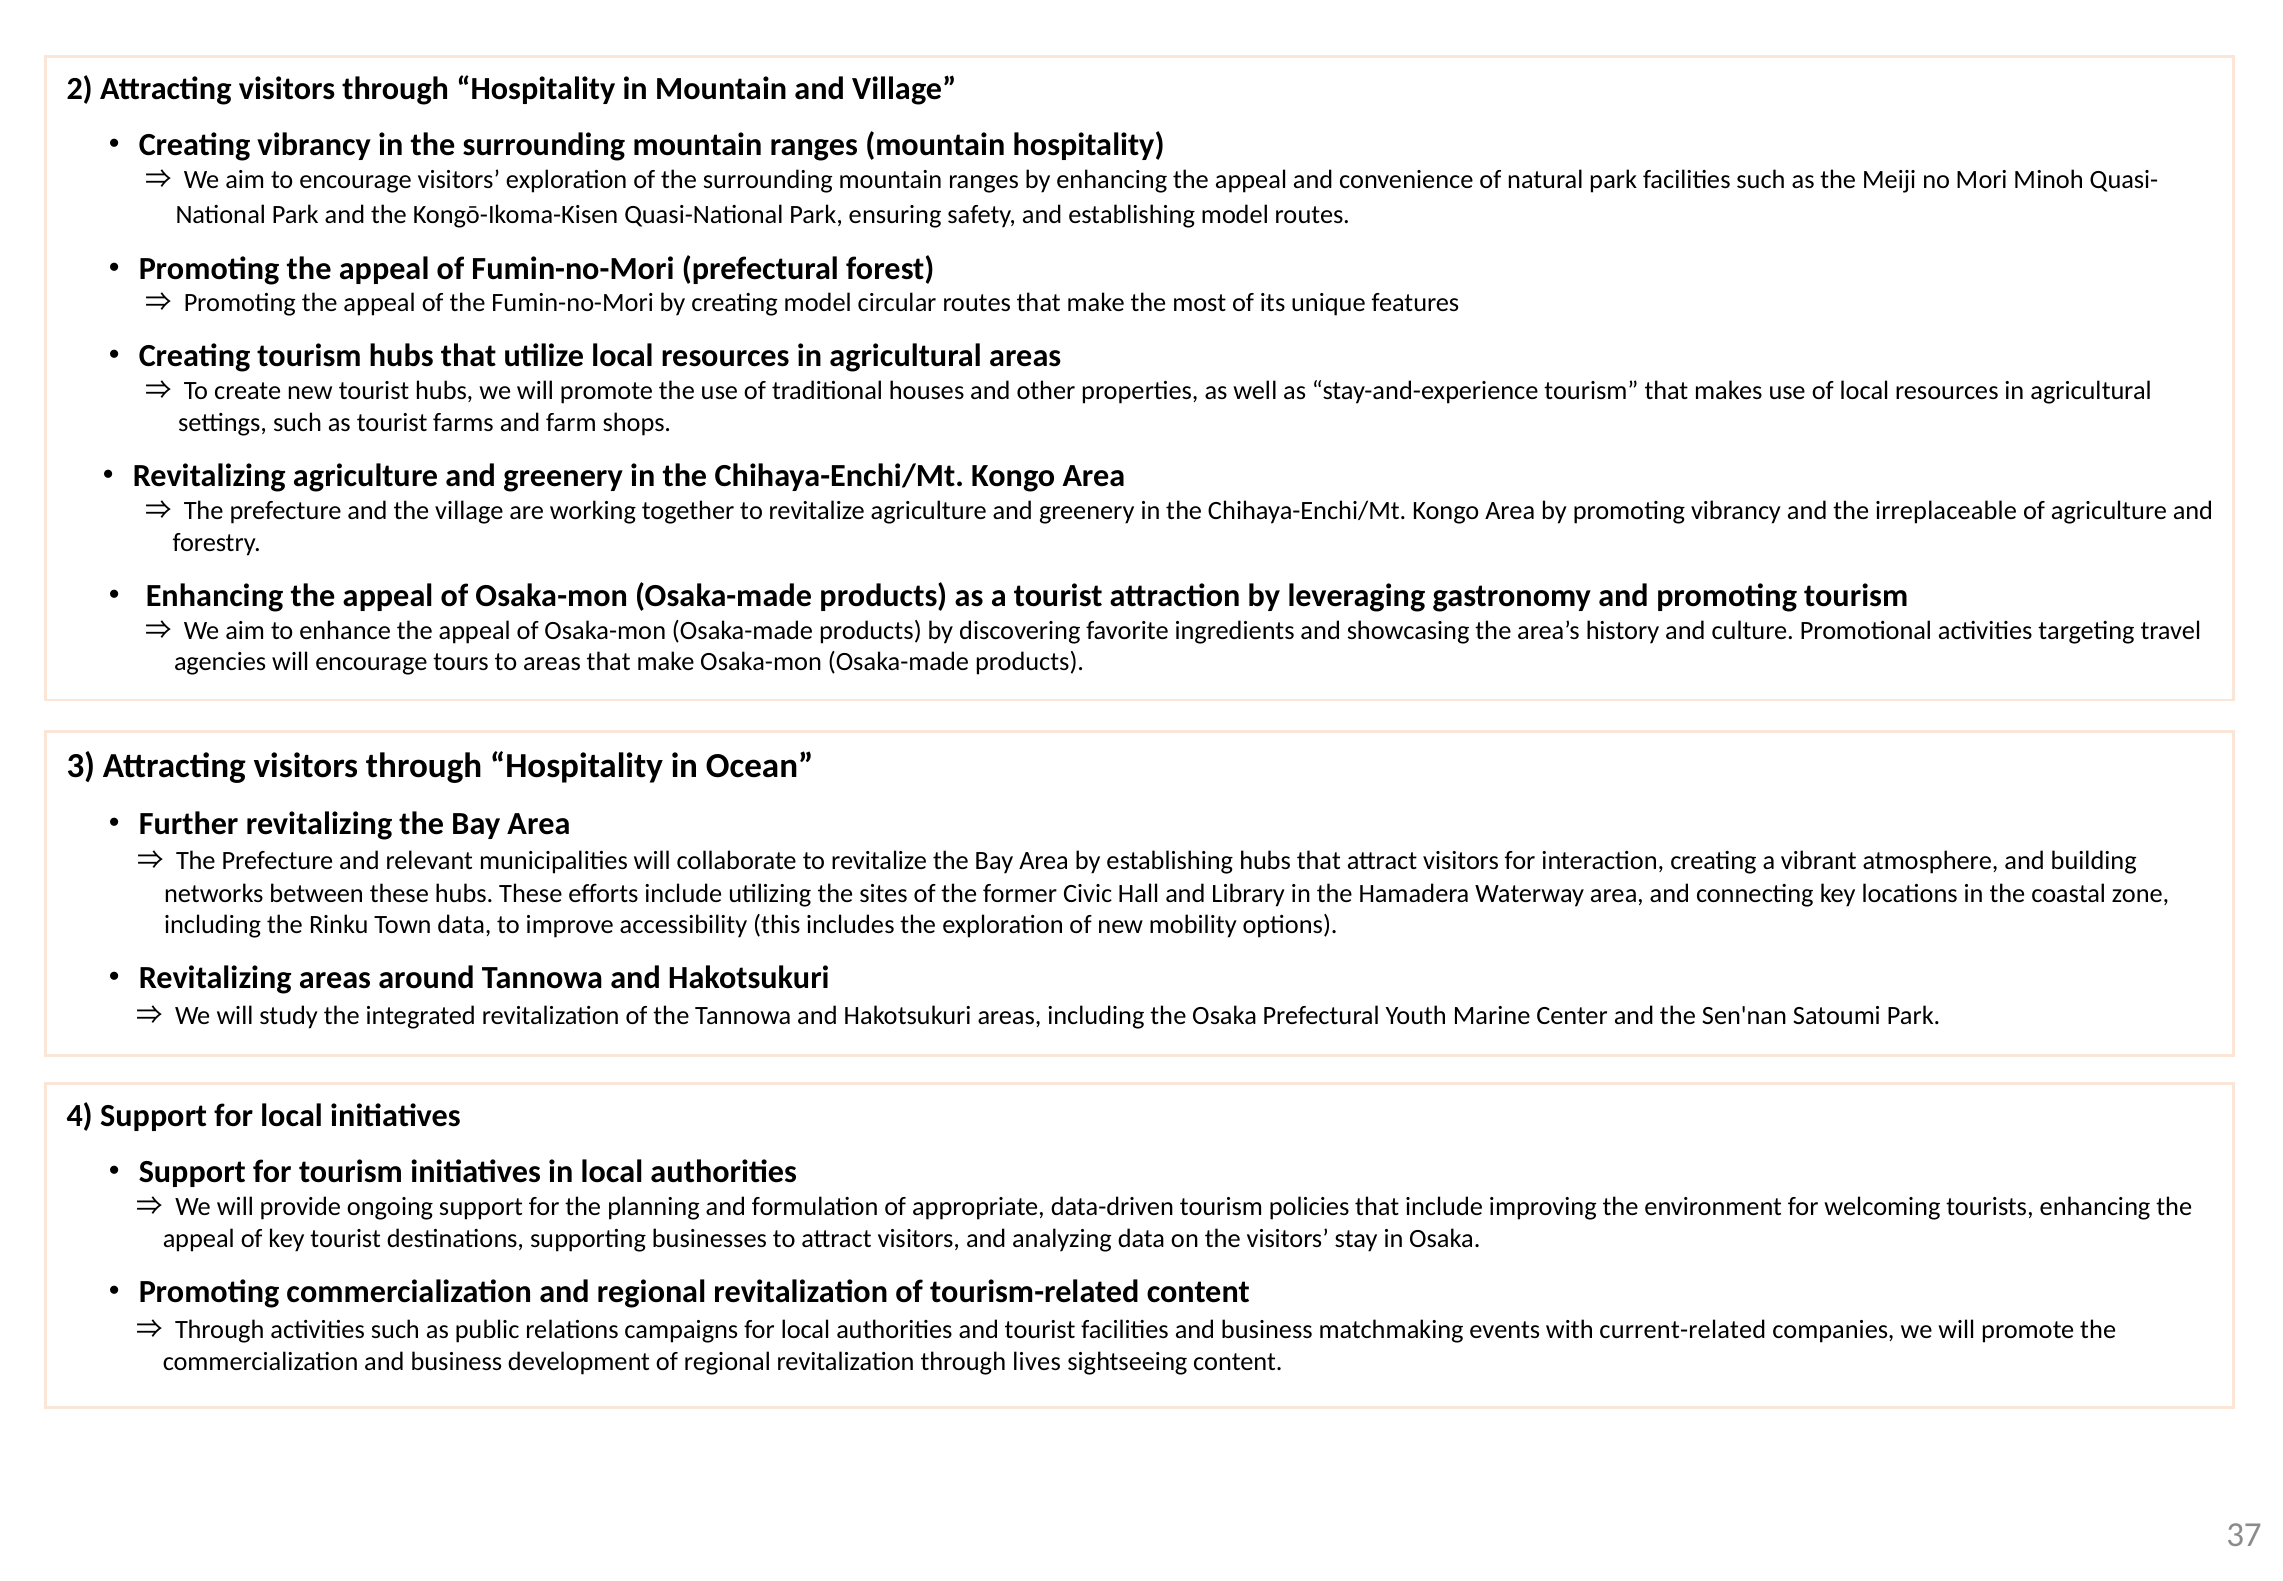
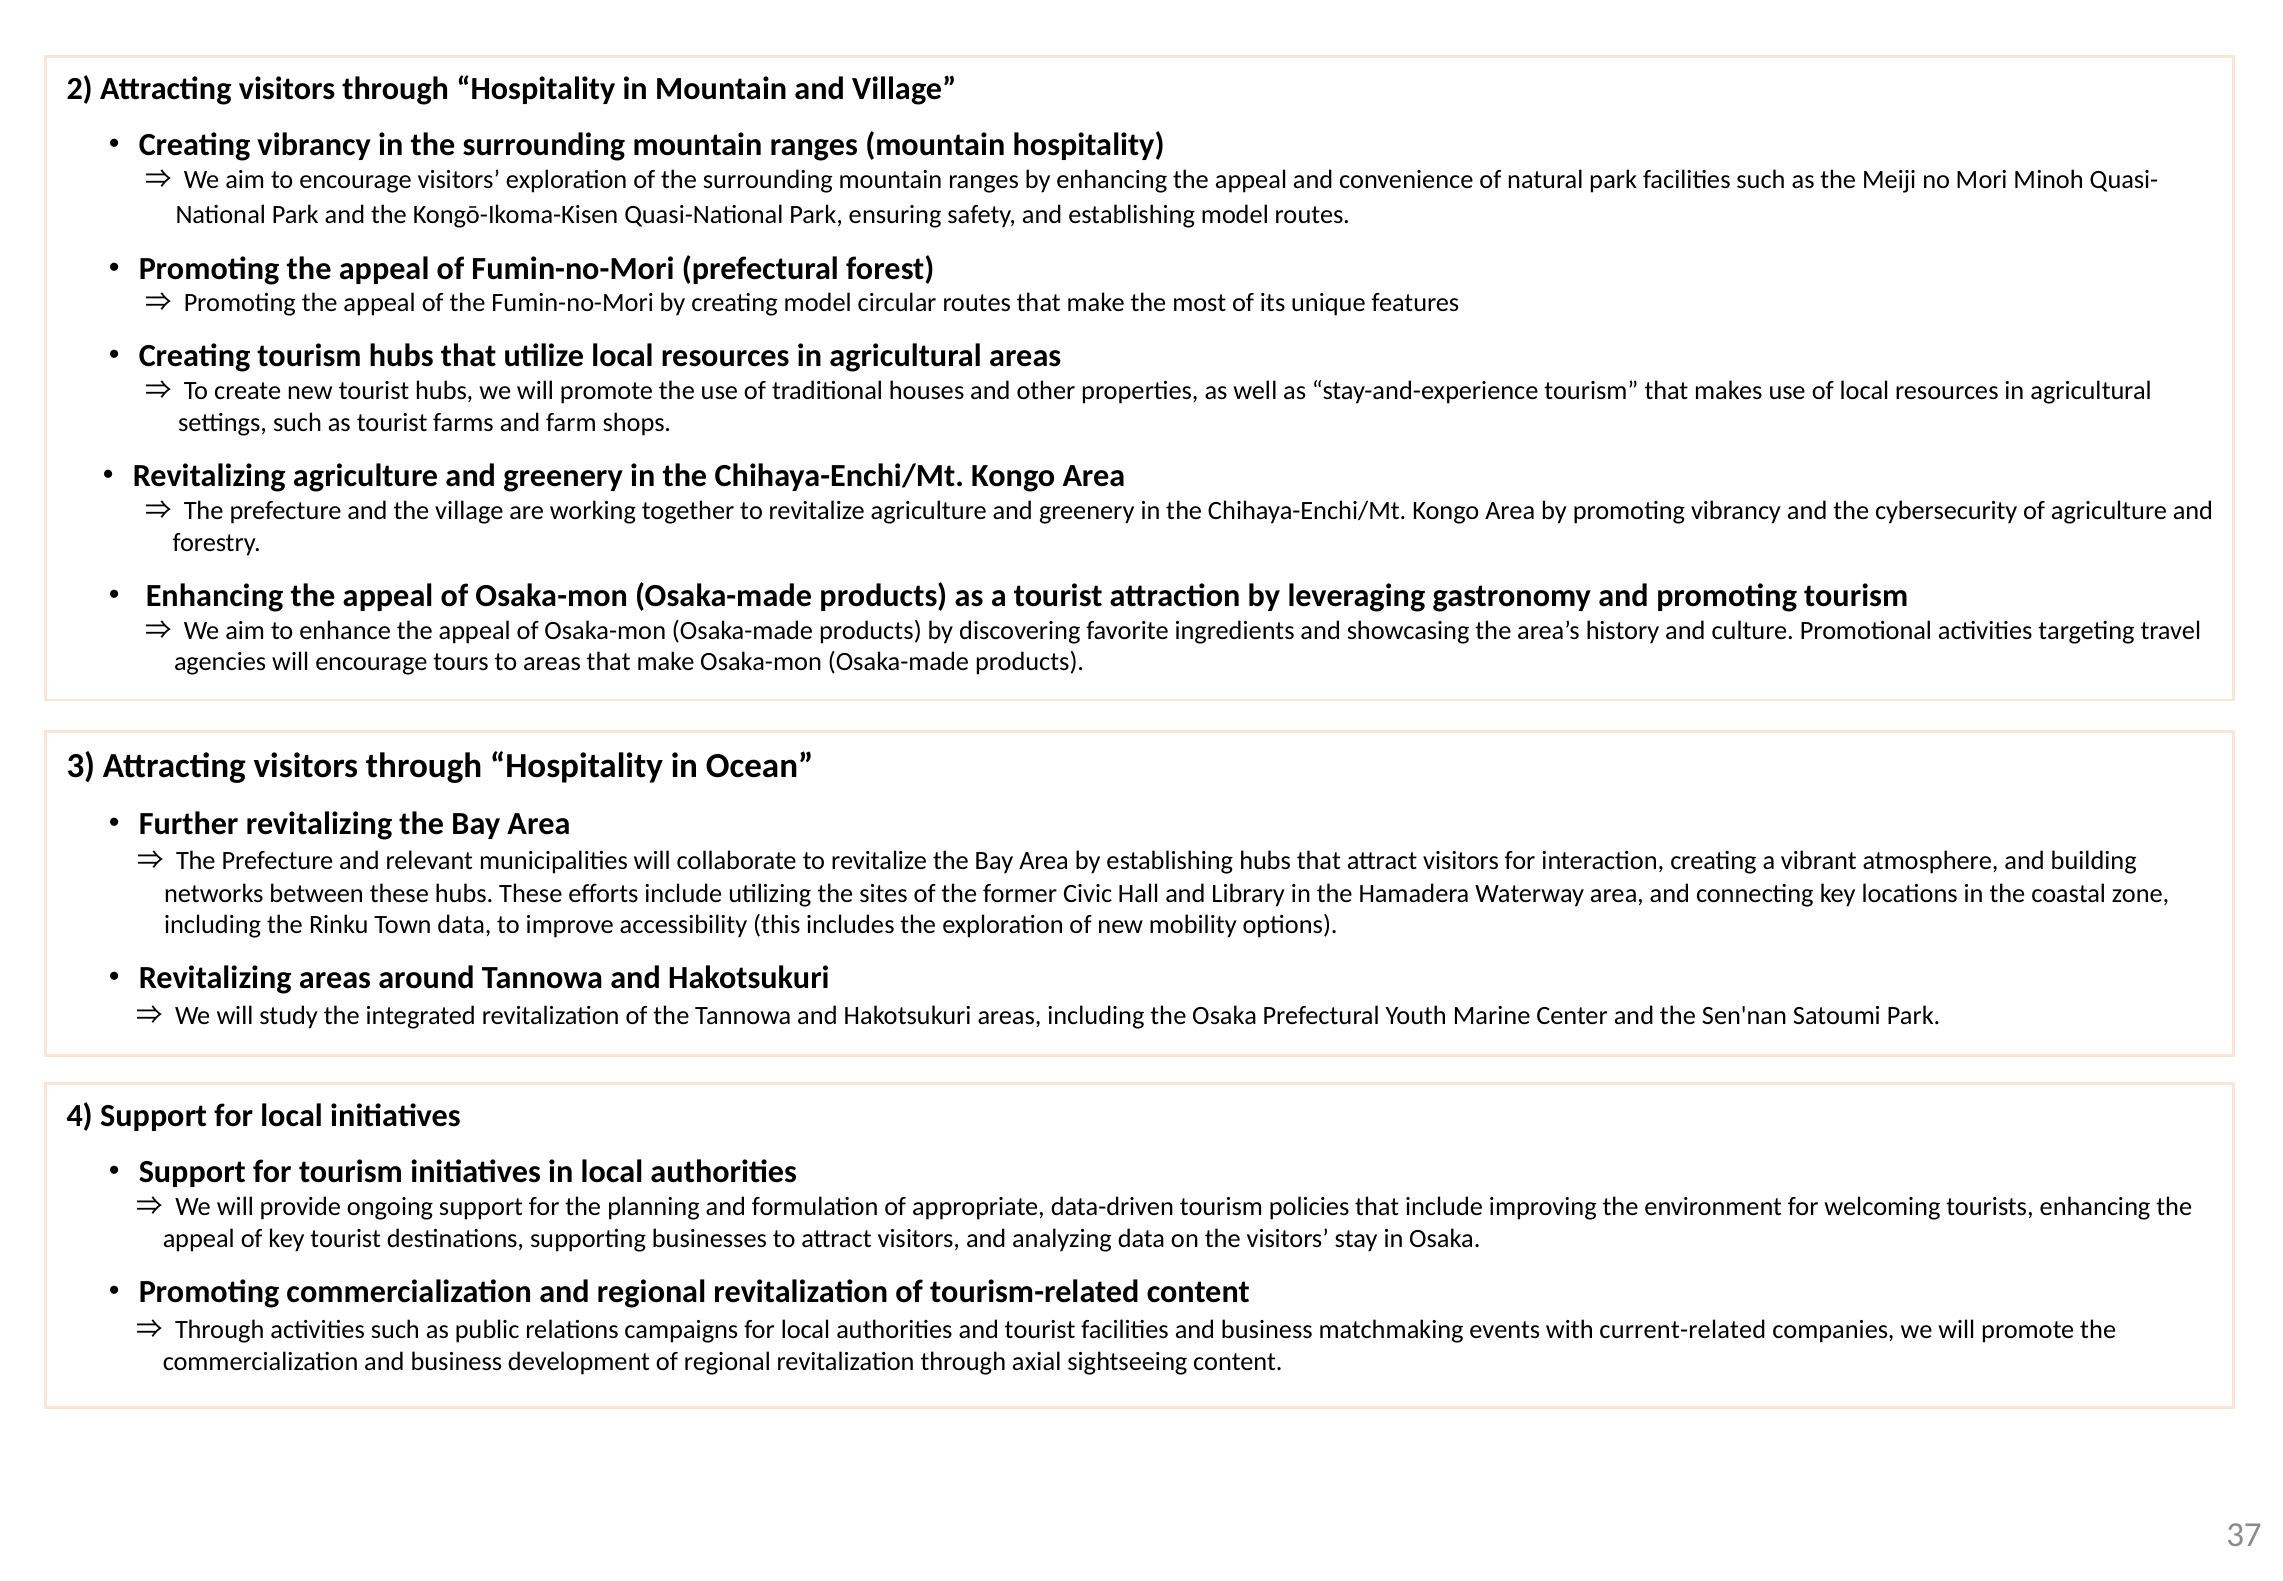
irreplaceable: irreplaceable -> cybersecurity (1946, 511)
lives: lives -> axial (1037, 1361)
